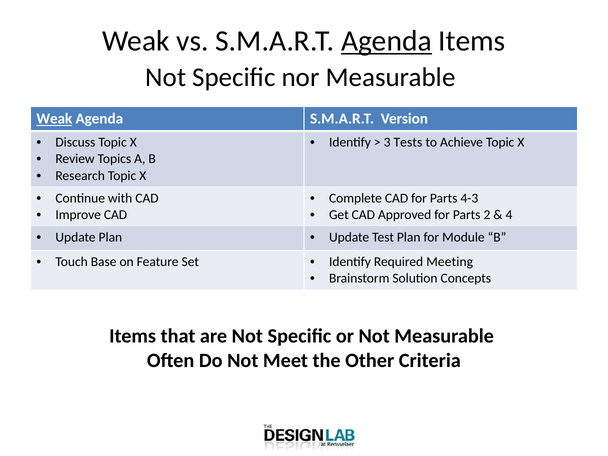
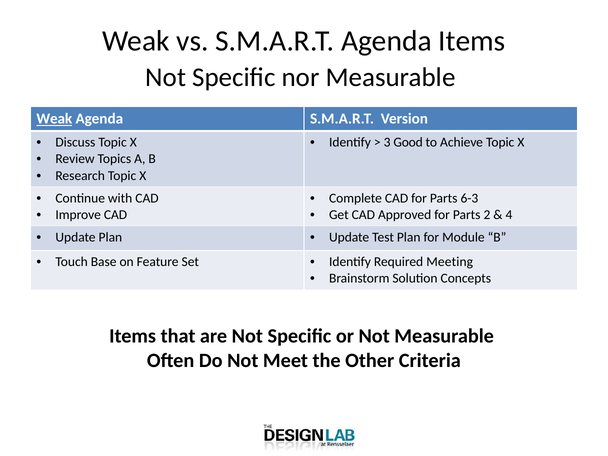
Agenda underline: present -> none (386, 41)
Tests: Tests -> Good (408, 143)
4-3: 4-3 -> 6-3 (469, 198)
